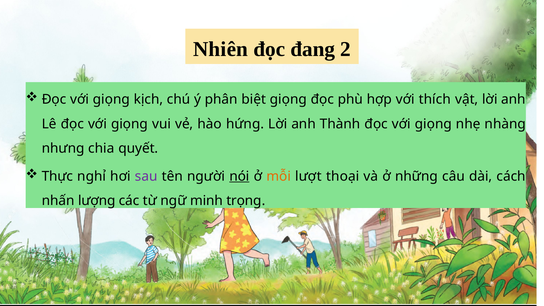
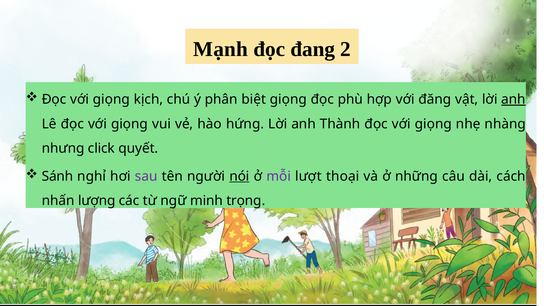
Nhiên: Nhiên -> Mạnh (221, 49)
thích: thích -> đăng (435, 99)
anh underline: none -> present (514, 99)
chia: chia -> click (101, 148)
Thực: Thực -> Sánh (57, 176)
mỗi colour: orange -> purple (279, 176)
